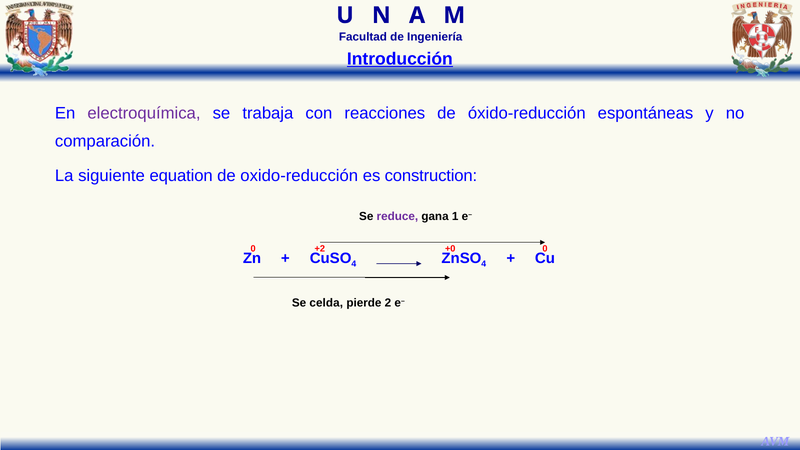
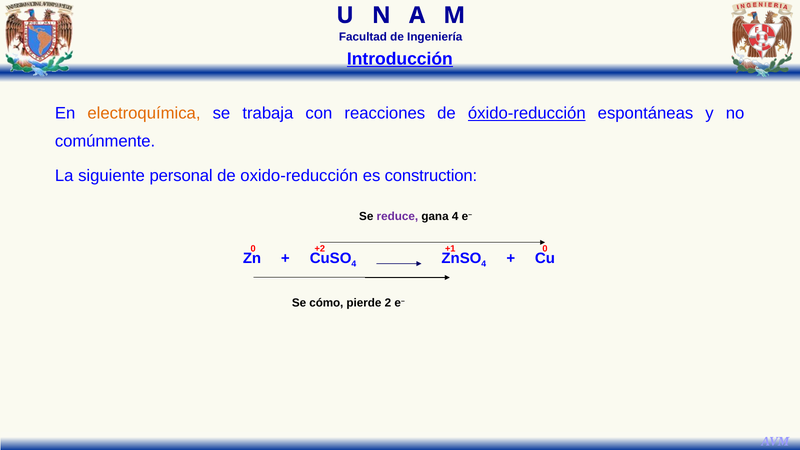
electroquímica colour: purple -> orange (144, 113)
óxido-reducción underline: none -> present (527, 113)
comparación: comparación -> comúnmente (105, 141)
equation: equation -> personal (181, 176)
gana 1: 1 -> 4 (455, 216)
+0: +0 -> +1 (450, 249)
celda: celda -> cómo (326, 303)
